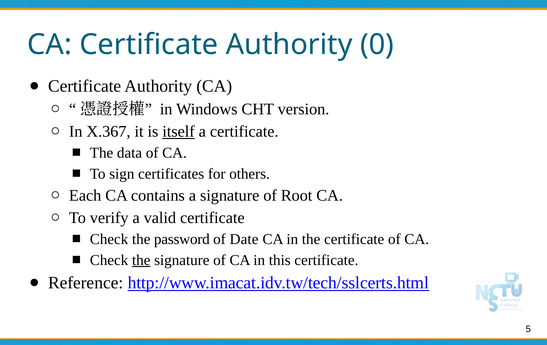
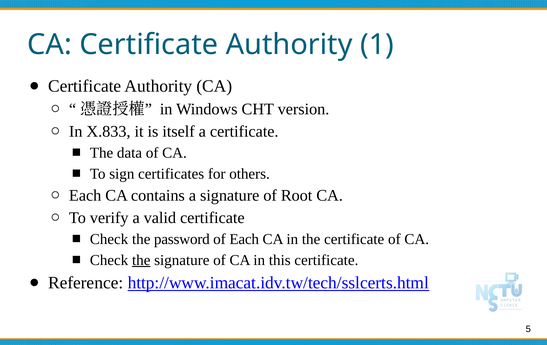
0: 0 -> 1 (377, 45)
X.367: X.367 -> X.833 (109, 131)
itself underline: present -> none (179, 131)
of Date: Date -> Each (244, 239)
